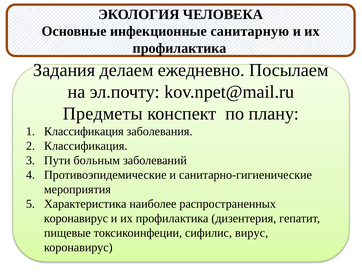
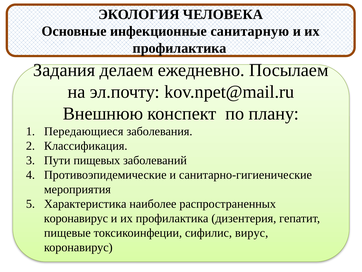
Предметы: Предметы -> Внешнюю (103, 113)
Классификация: Классификация -> Передающиеся (84, 131)
больным: больным -> пищевых (97, 160)
